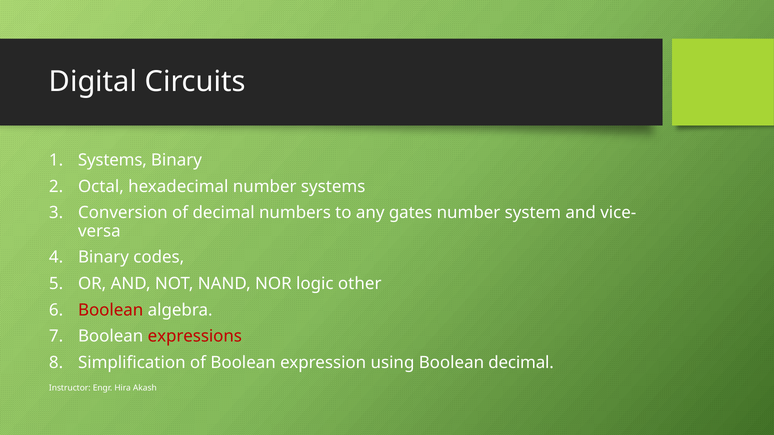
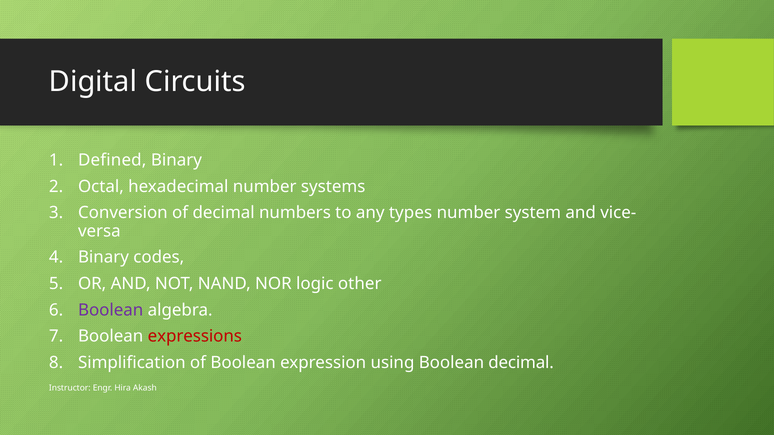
Systems: Systems -> Defined (112, 160)
gates: gates -> types (411, 213)
Boolean colour: red -> purple (111, 310)
